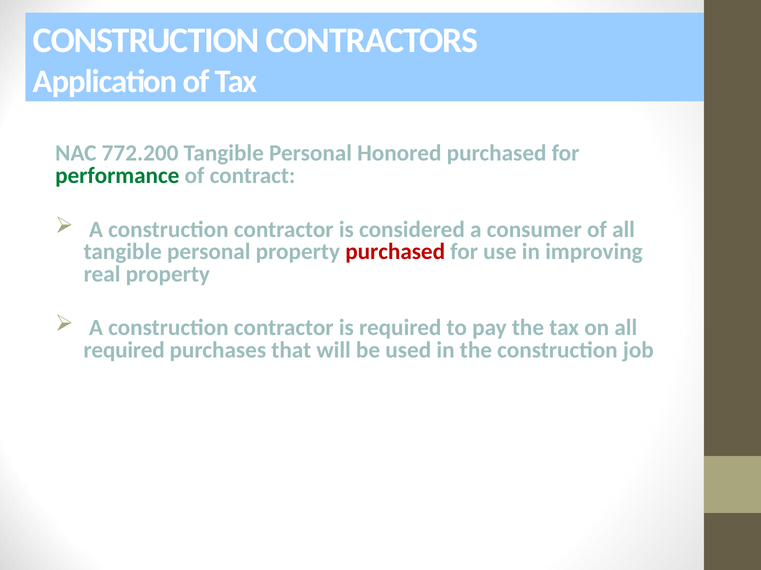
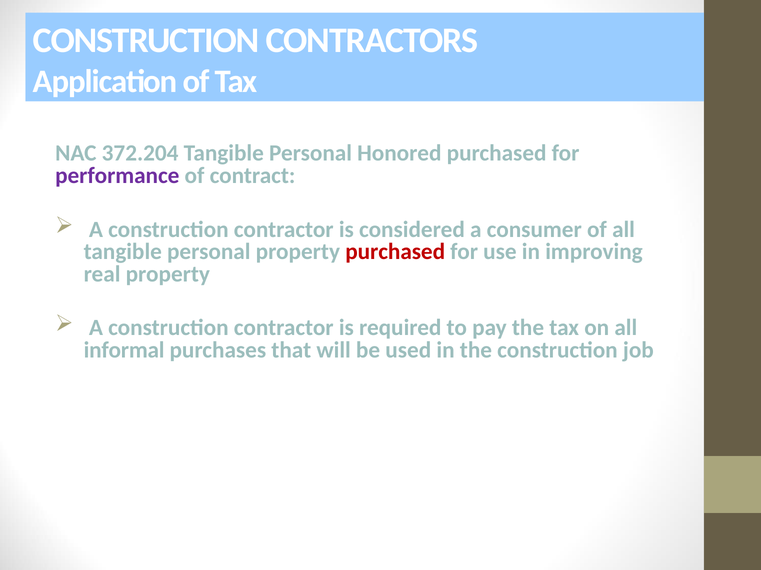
772.200: 772.200 -> 372.204 (140, 153)
performance colour: green -> purple (117, 176)
required: required -> informal (124, 350)
